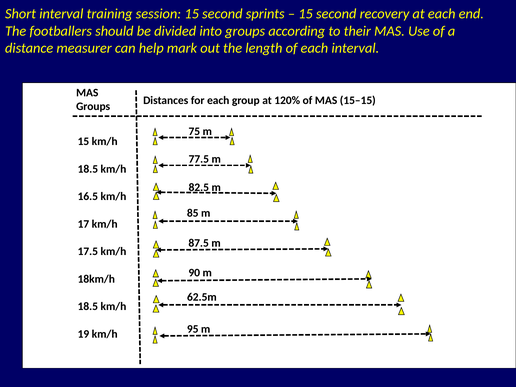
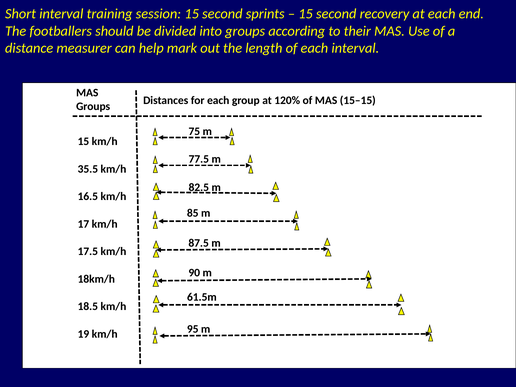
18.5: 18.5 -> 35.5 (88, 169)
62.5m: 62.5m -> 61.5m (202, 297)
